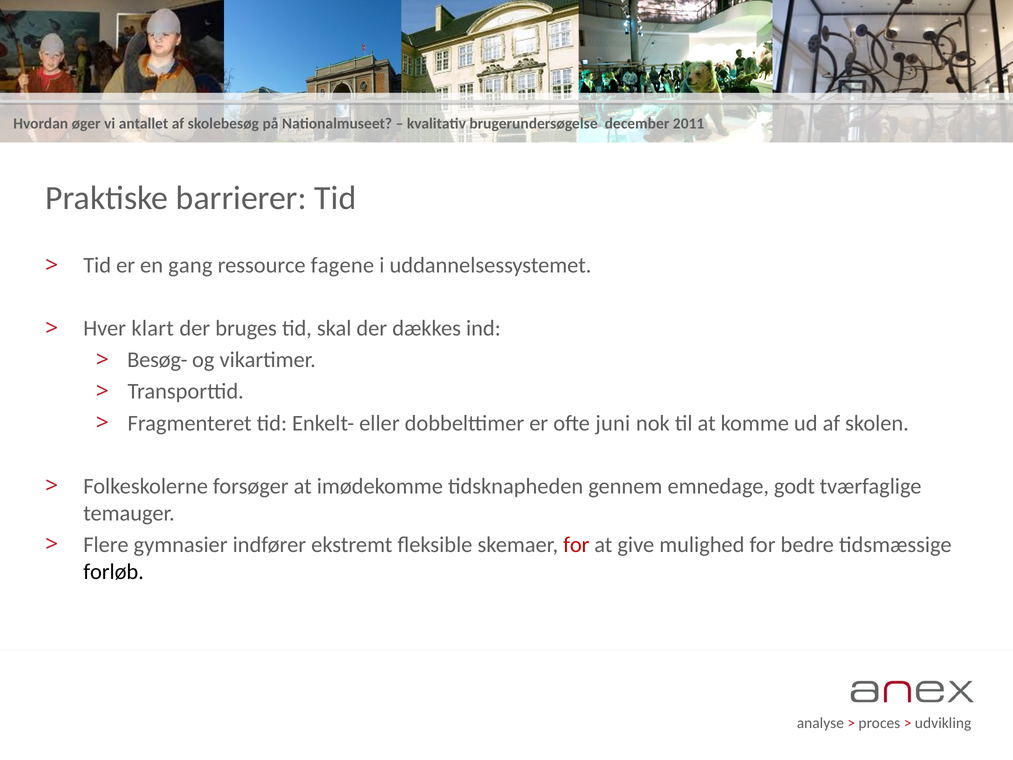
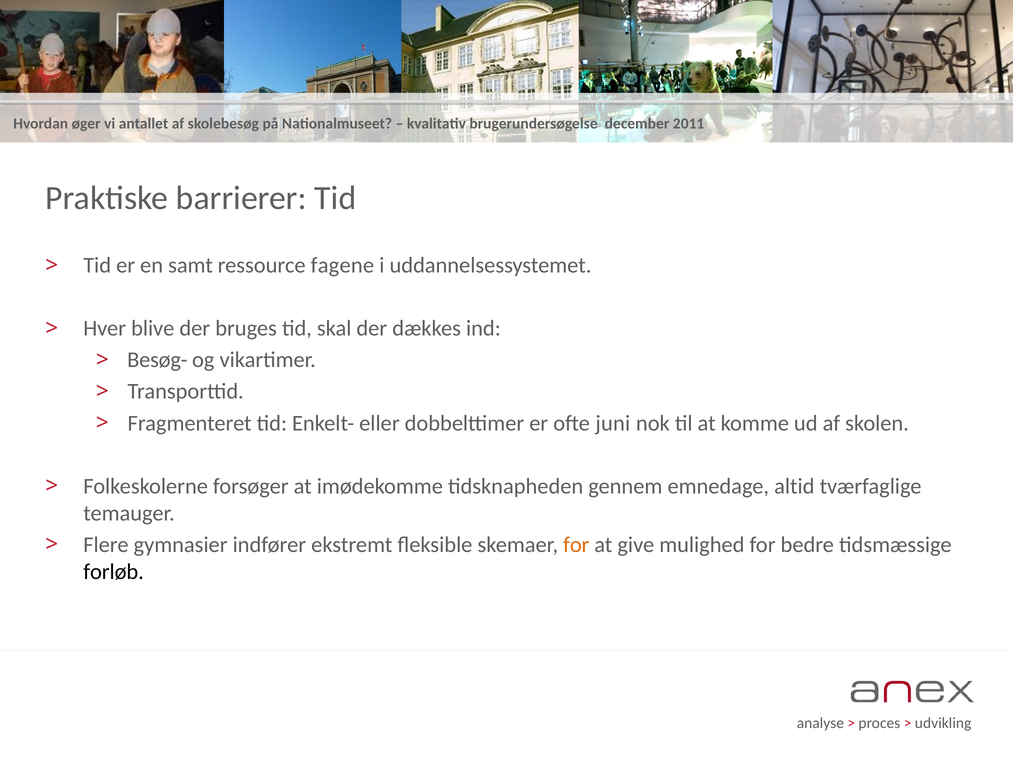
gang: gang -> samt (191, 265)
klart: klart -> blive (153, 328)
godt: godt -> altid (794, 486)
for colour: red -> orange (576, 544)
